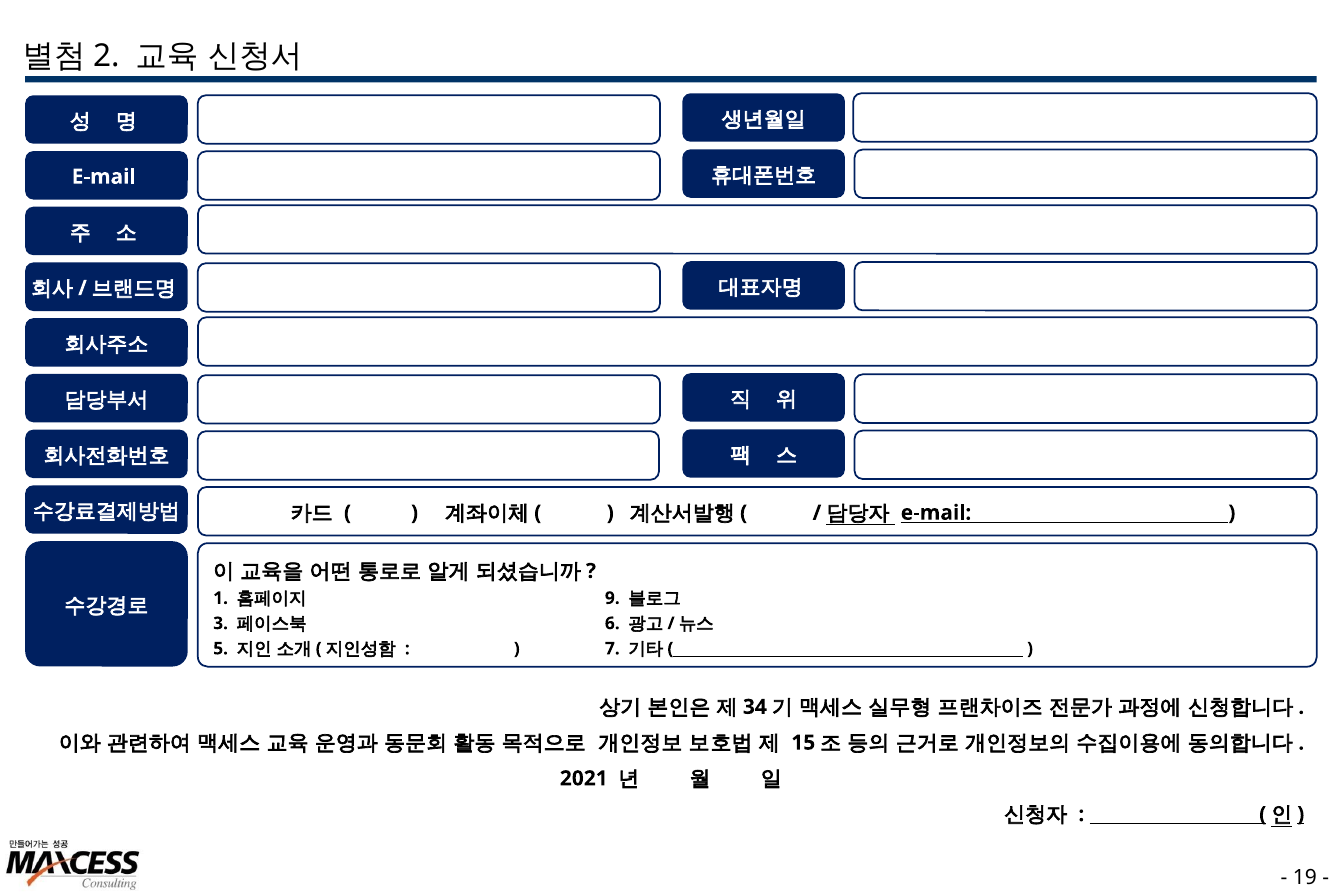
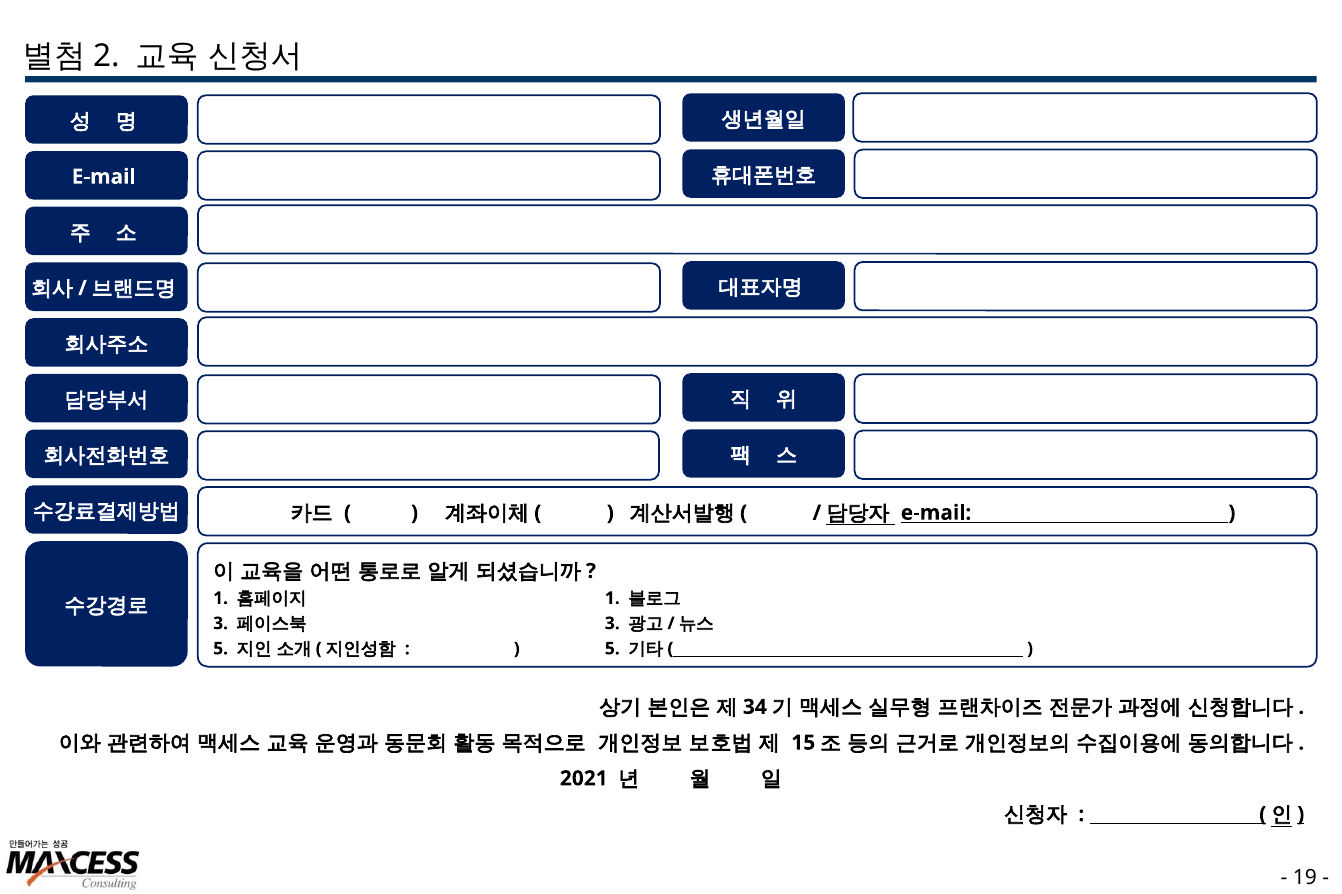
9: 9 -> 1 (612, 598)
6: 6 -> 3 (612, 623)
7: 7 -> 5 (612, 649)
